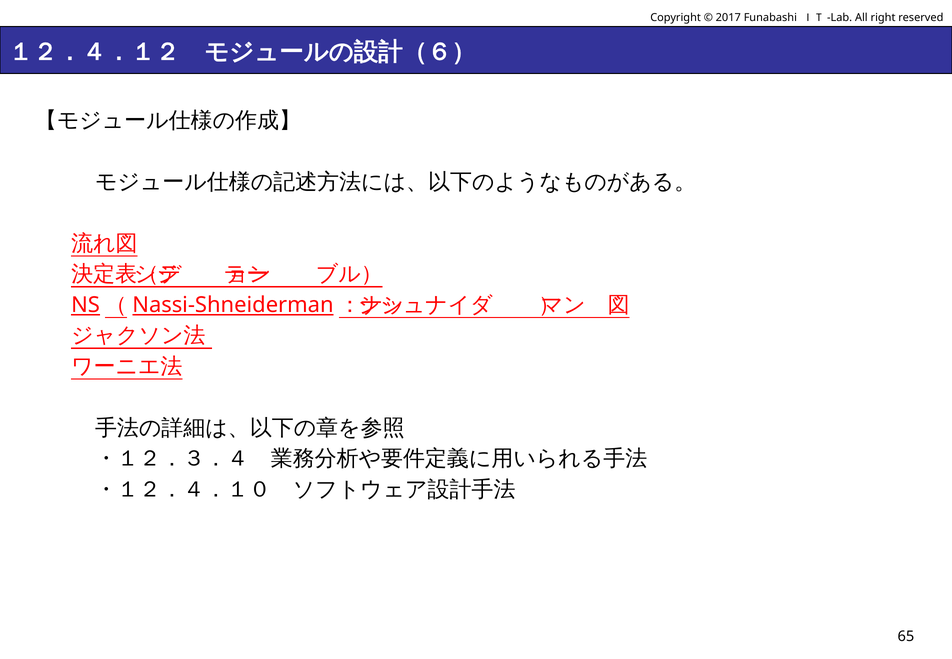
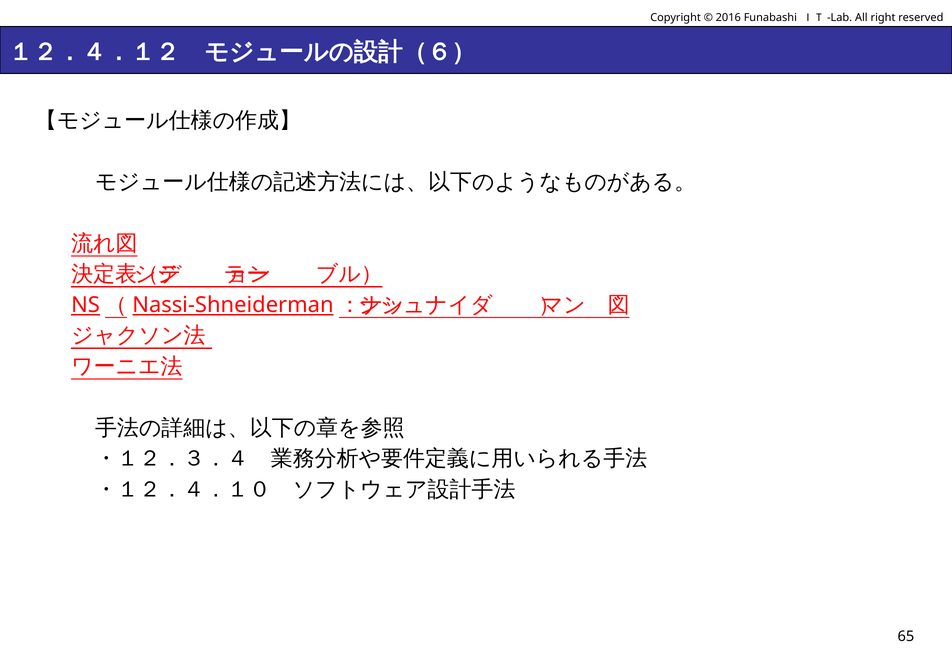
2017: 2017 -> 2016 (728, 18)
